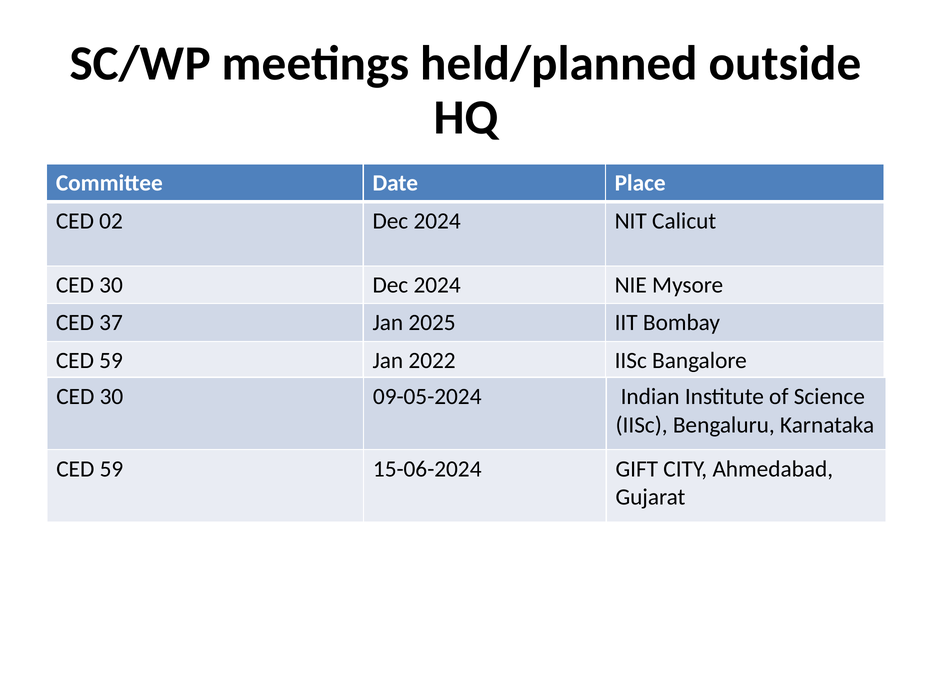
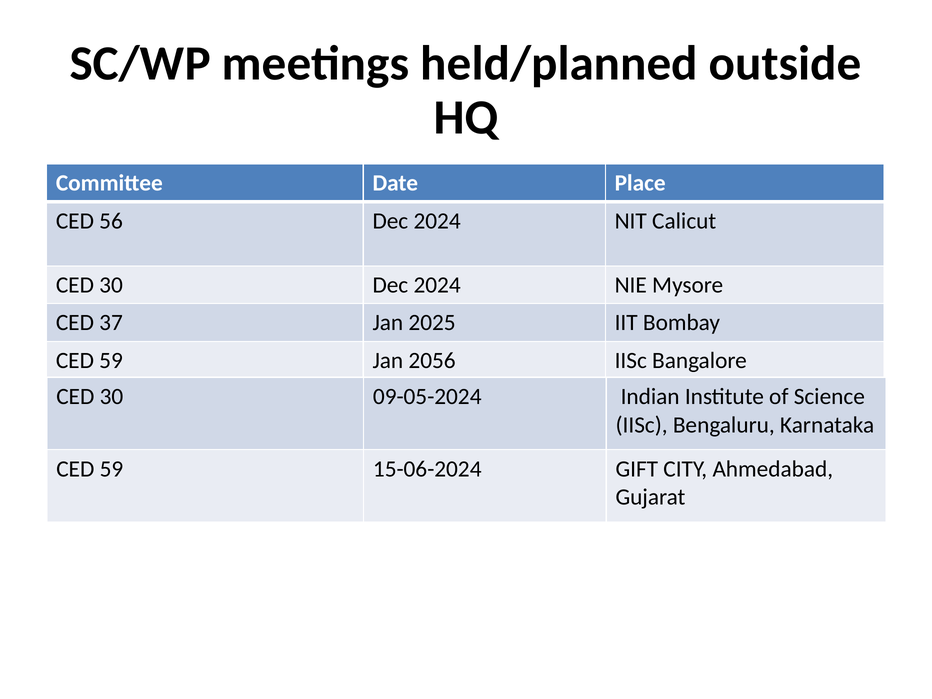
02: 02 -> 56 (111, 221)
2022: 2022 -> 2056 (432, 361)
